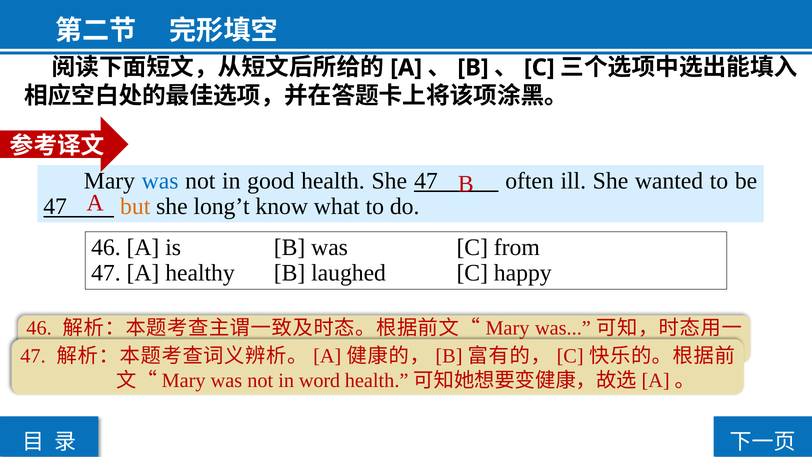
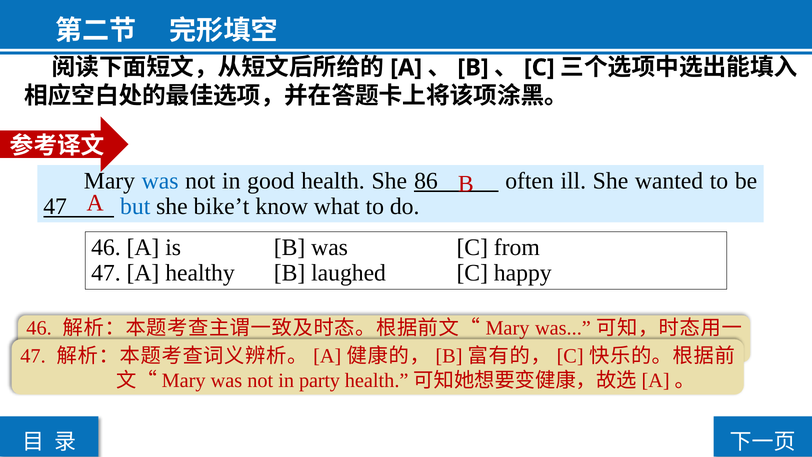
She 47: 47 -> 86 (426, 181)
but colour: orange -> blue (135, 206)
long’t: long’t -> bike’t (222, 206)
word: word -> party (320, 380)
